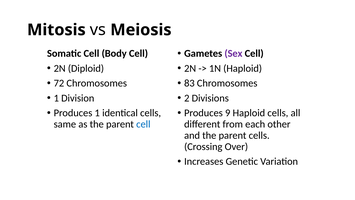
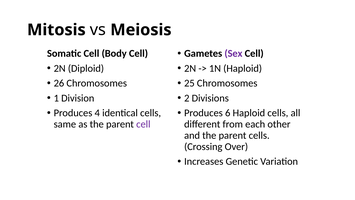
72: 72 -> 26 (59, 83)
83: 83 -> 25 (189, 83)
Produces 1: 1 -> 4 (97, 113)
9: 9 -> 6 (228, 113)
cell colour: blue -> purple (143, 124)
